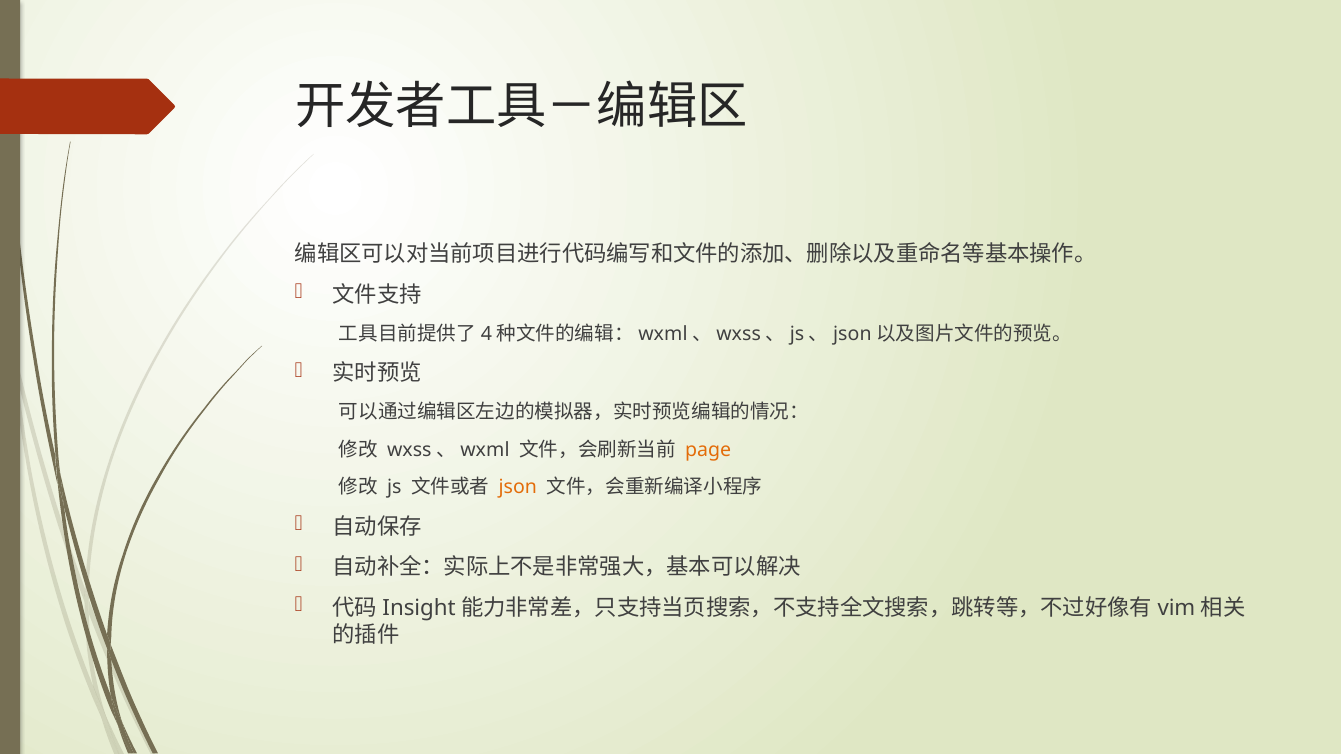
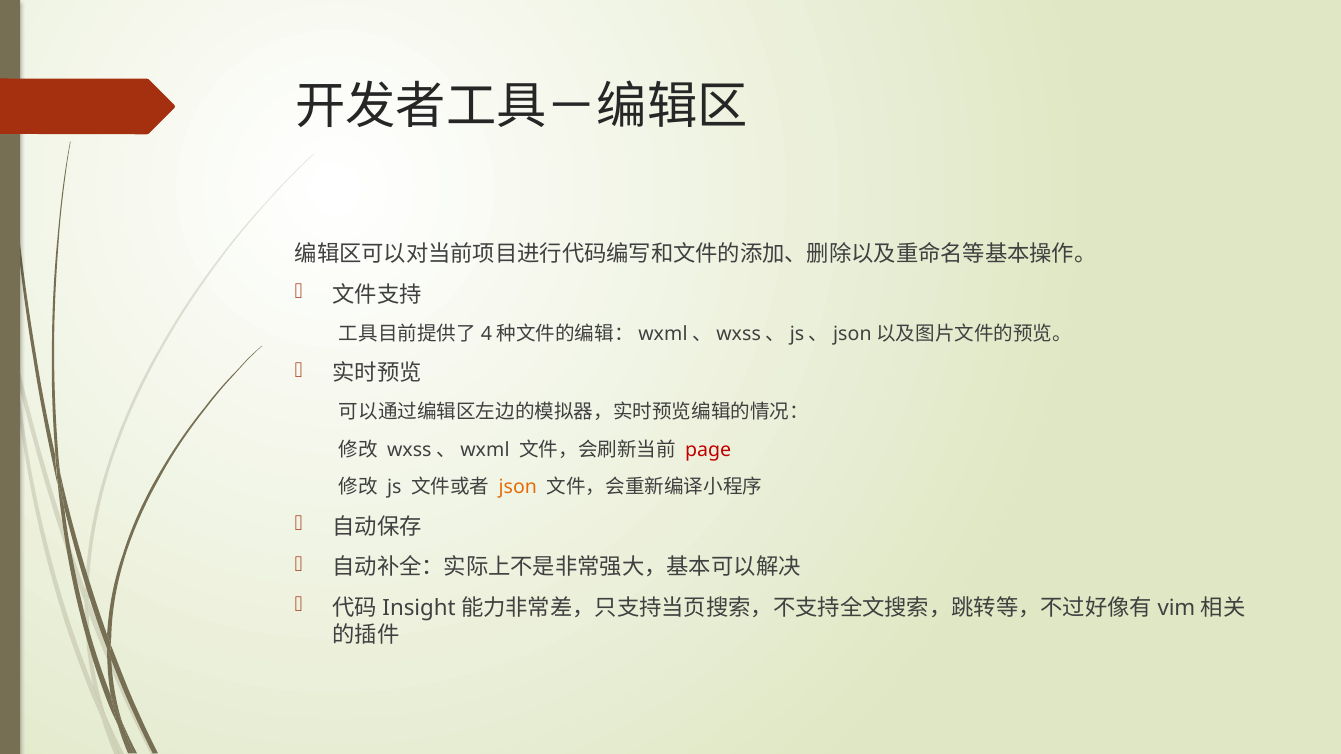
page colour: orange -> red (708, 450)
